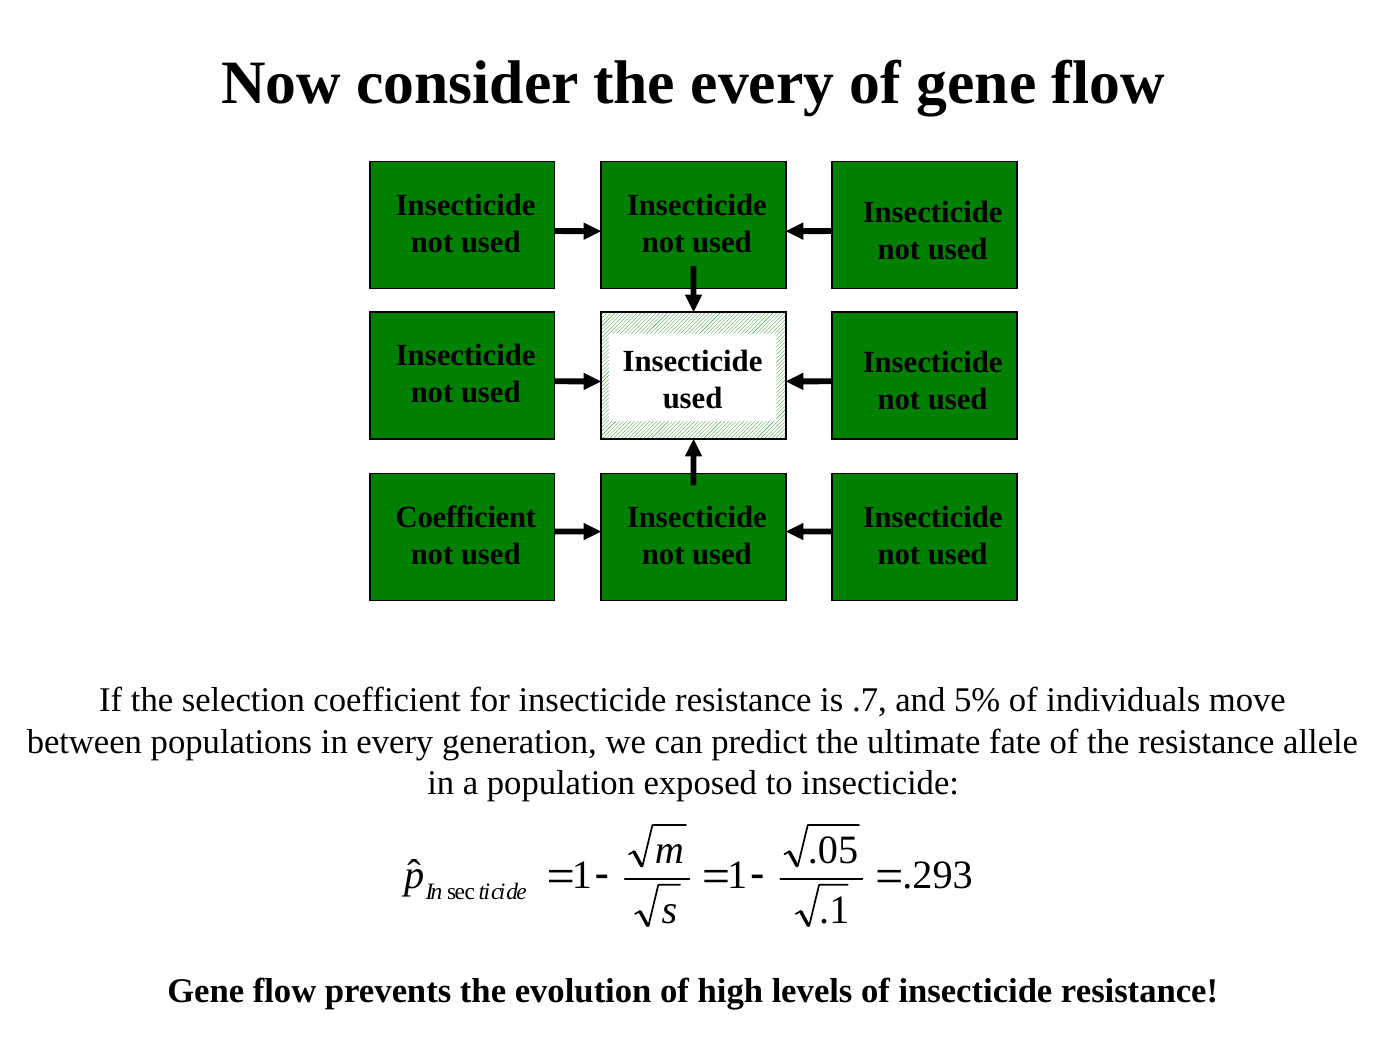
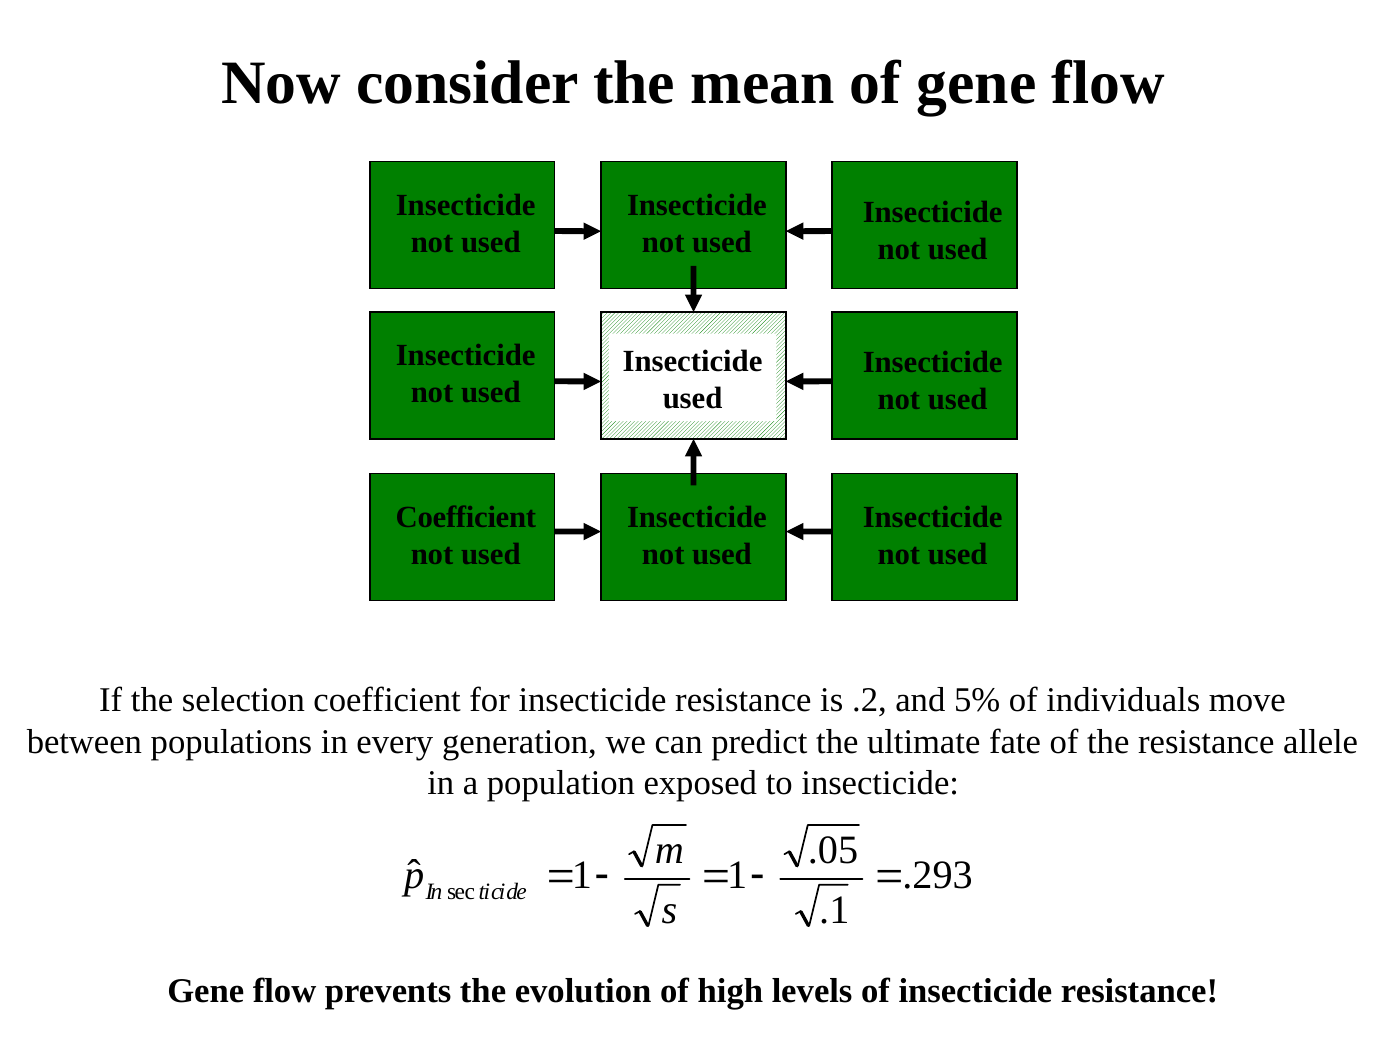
the every: every -> mean (763, 83)
.7: .7 -> .2 (869, 700)
